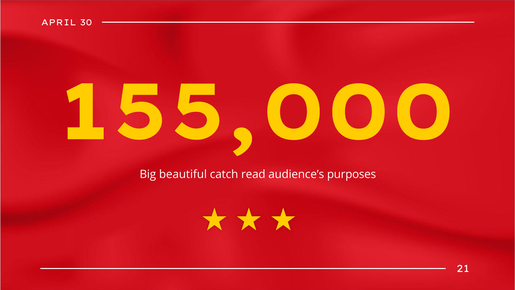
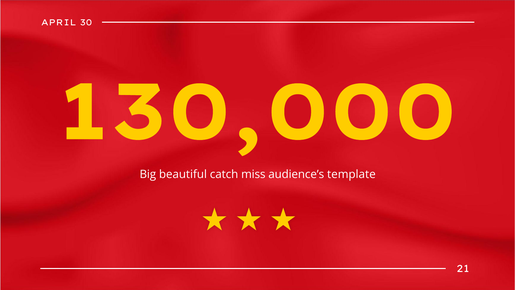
155,000: 155,000 -> 130,000 (257, 113)
read: read -> miss (253, 174)
purposes: purposes -> template (351, 174)
